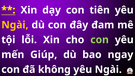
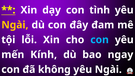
tiên: tiên -> tình (100, 10)
con colour: light green -> light blue (100, 40)
Giúp: Giúp -> Kính (44, 55)
